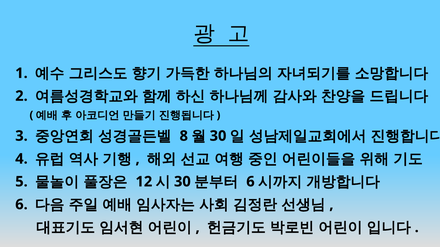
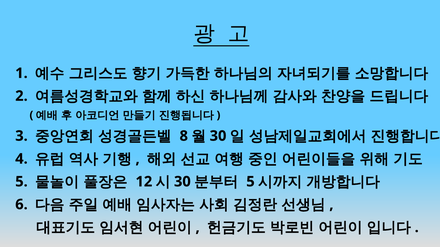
6: 6 -> 5 (250, 182)
